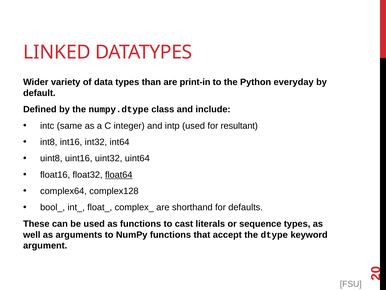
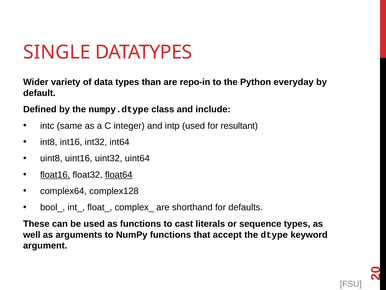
LINKED: LINKED -> SINGLE (57, 52)
print-in: print-in -> repo-in (195, 82)
float16 underline: none -> present (55, 174)
